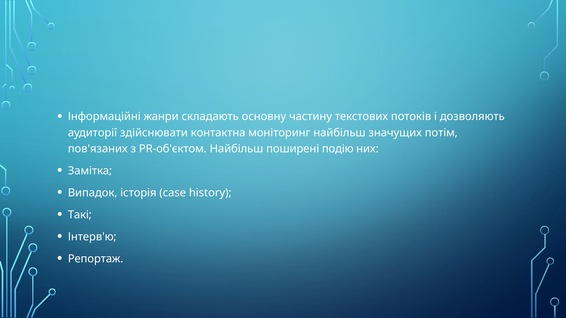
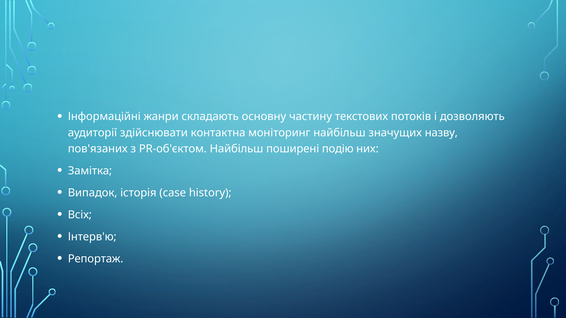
потім: потім -> назву (441, 133)
Такі: Такі -> Всіх (80, 215)
